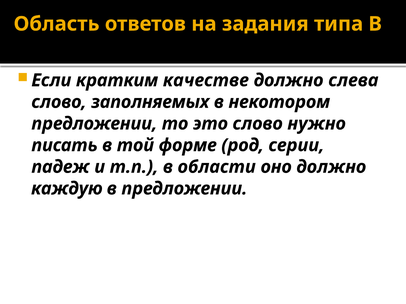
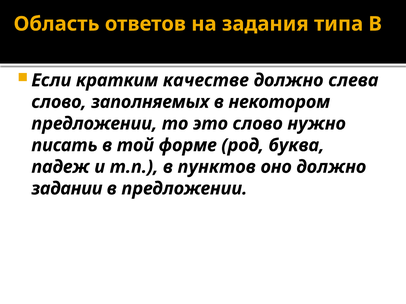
серии: серии -> буква (296, 145)
области: области -> пунктов (217, 167)
каждую: каждую -> задании (67, 189)
